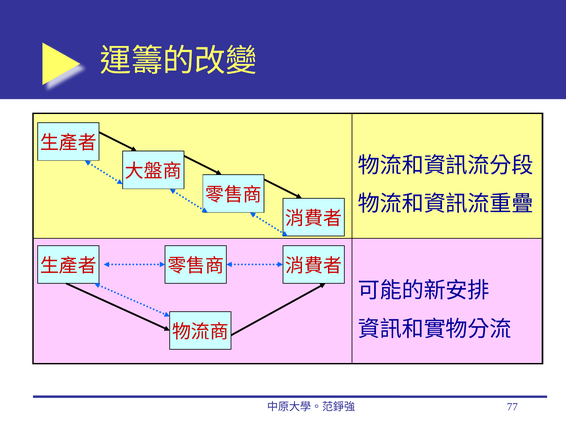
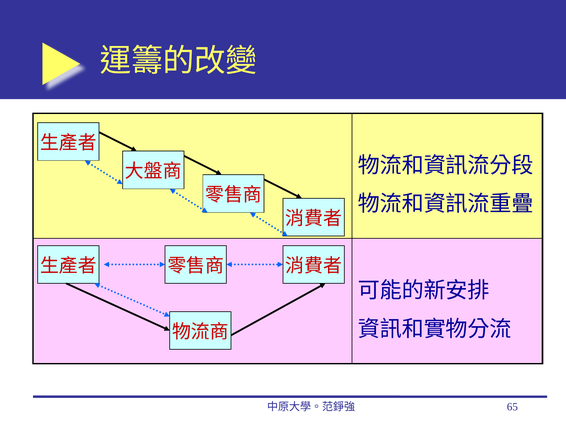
77: 77 -> 65 (512, 406)
